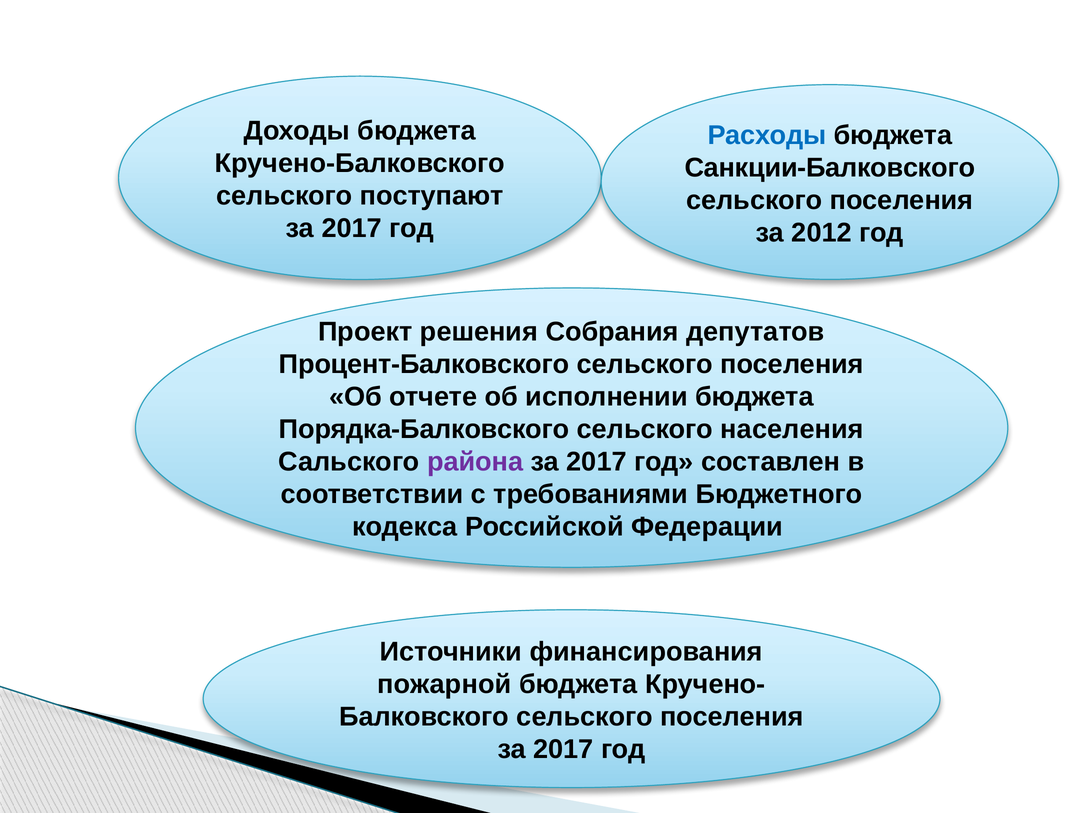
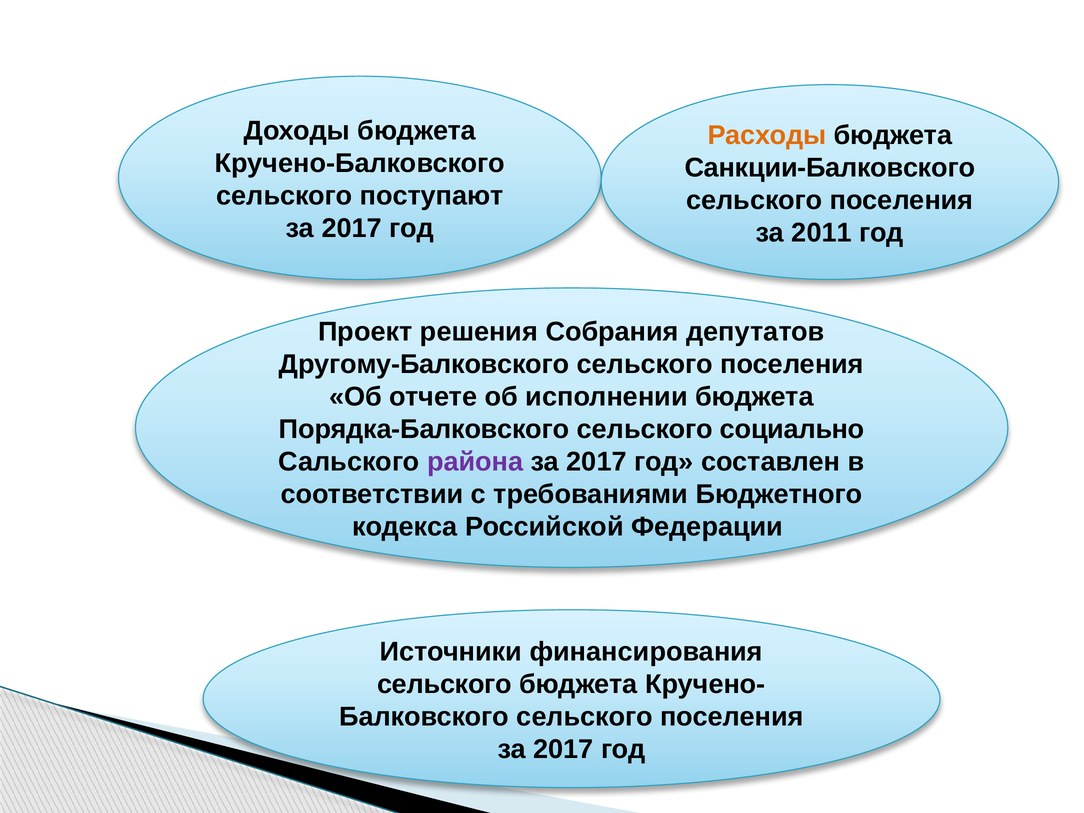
Расходы colour: blue -> orange (767, 135)
2012: 2012 -> 2011 (822, 233)
Процент-Балковского: Процент-Балковского -> Другому-Балковского (424, 364)
населения: населения -> социально (792, 429)
пожарной: пожарной -> сельского (444, 684)
